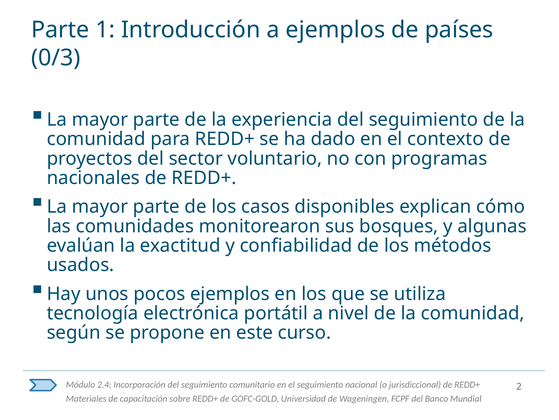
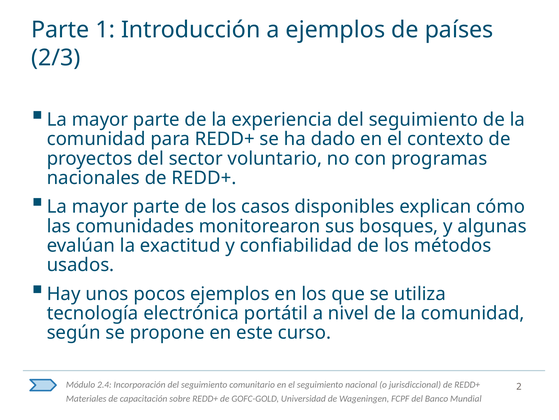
0/3: 0/3 -> 2/3 (56, 58)
